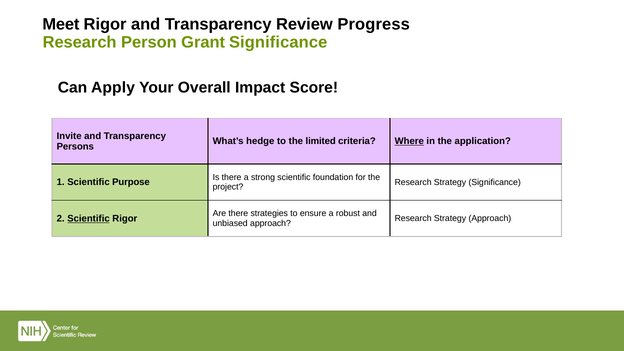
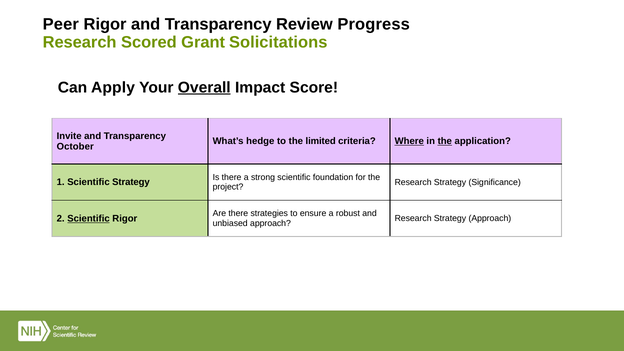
Meet: Meet -> Peer (61, 24)
Person: Person -> Scored (149, 43)
Grant Significance: Significance -> Solicitations (278, 43)
Overall underline: none -> present (204, 87)
the underline: none -> present (445, 141)
Persons: Persons -> October (75, 147)
Scientific Purpose: Purpose -> Strategy (131, 182)
